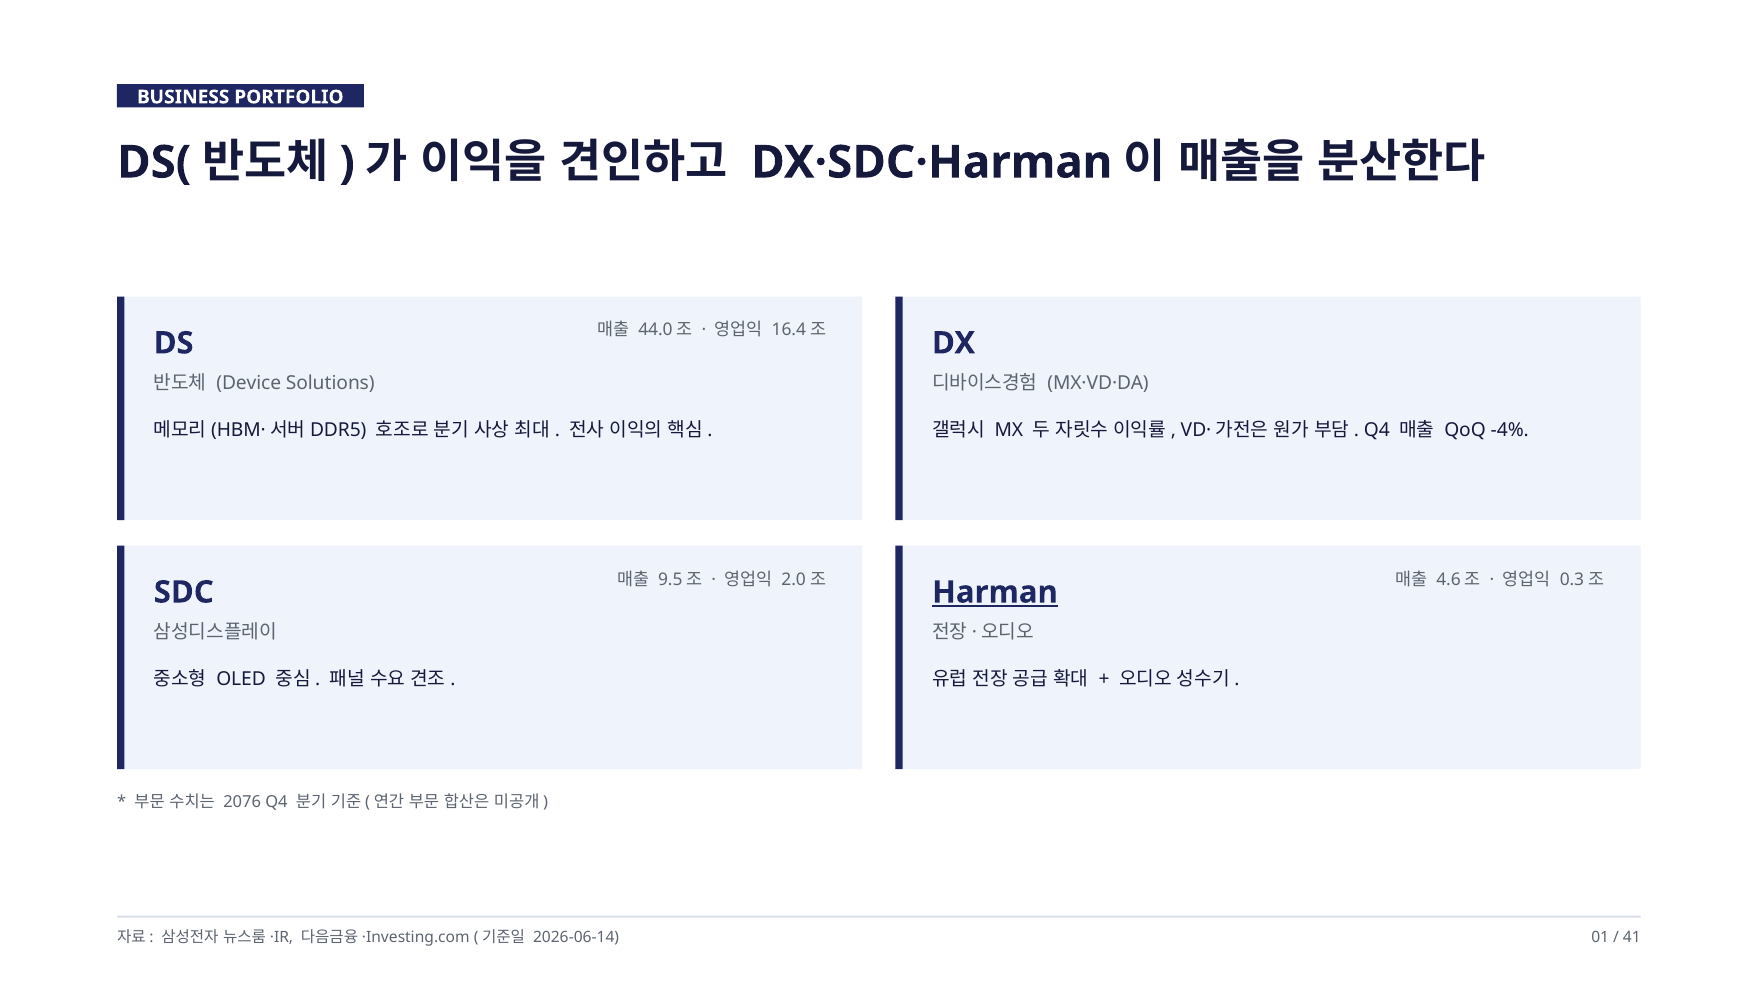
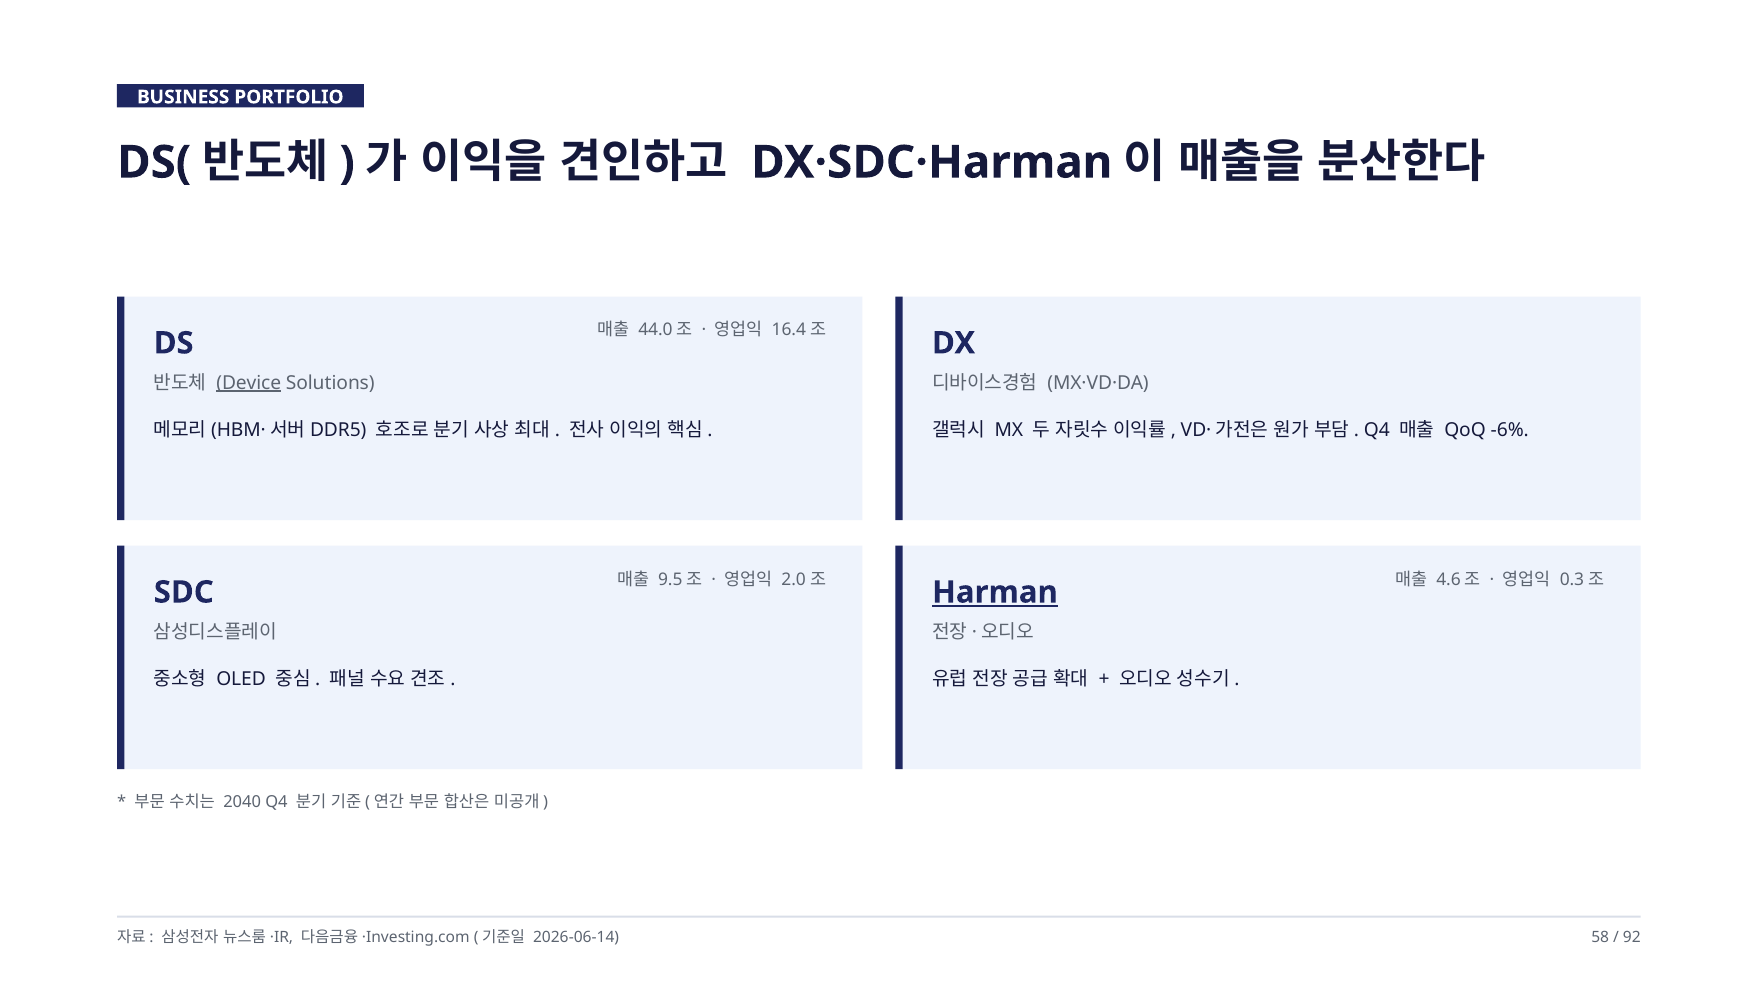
Device underline: none -> present (249, 383)
-4%: -4% -> -6% (1510, 430)
2076: 2076 -> 2040 (242, 802)
01: 01 -> 58 (1600, 937)
41: 41 -> 92 (1632, 937)
